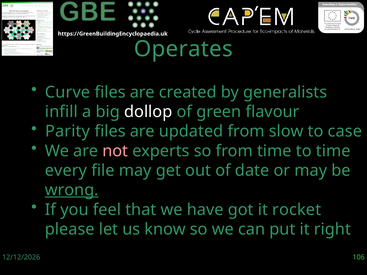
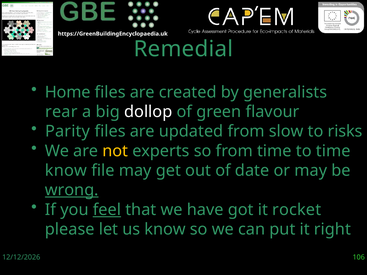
Operates: Operates -> Remedial (183, 49)
Curve: Curve -> Home (68, 92)
infill: infill -> rear (61, 112)
case: case -> risks (345, 131)
not colour: pink -> yellow (115, 151)
every: every -> know (66, 171)
feel underline: none -> present (107, 210)
